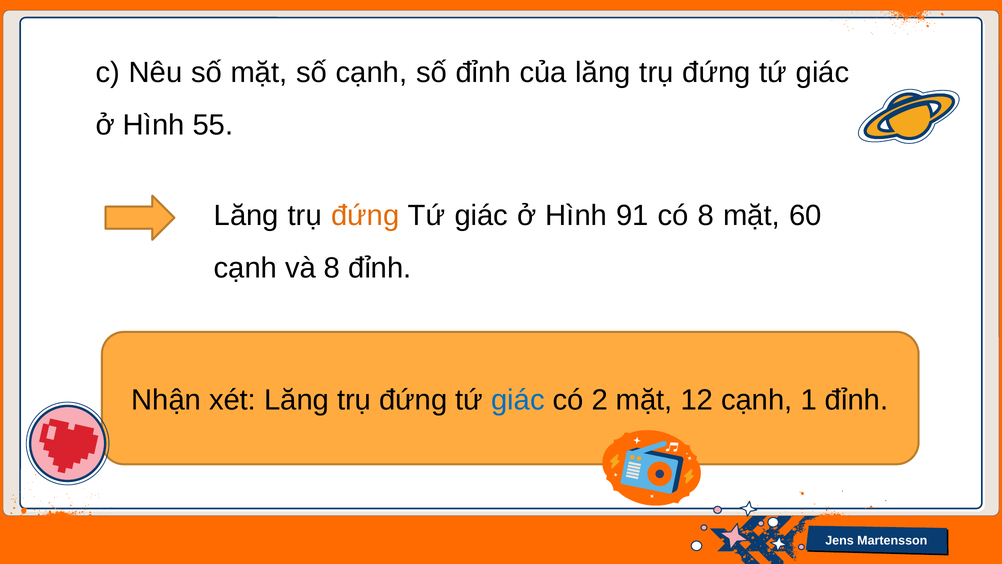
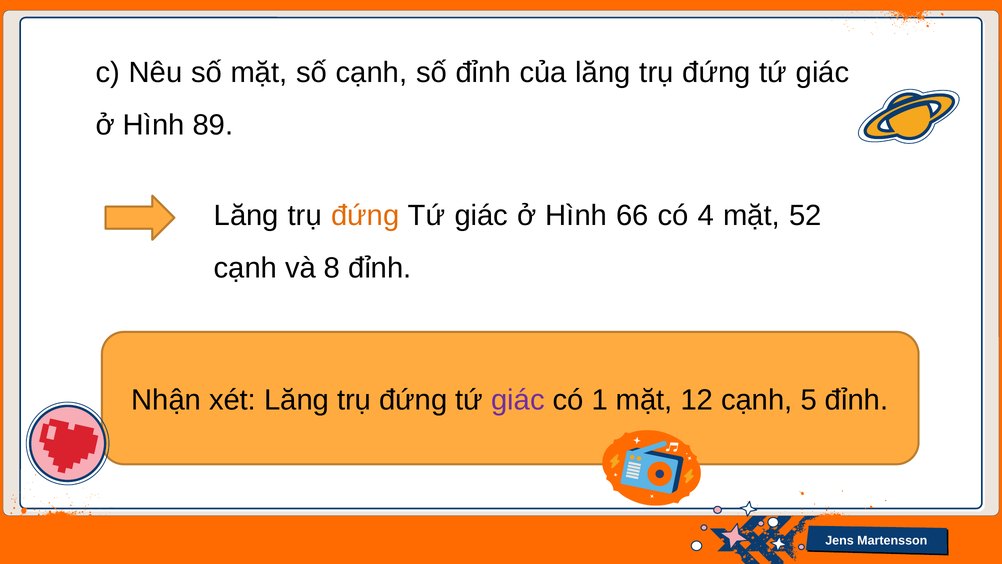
55: 55 -> 89 (213, 125)
91: 91 -> 66 (632, 215)
có 8: 8 -> 4 (706, 215)
60: 60 -> 52 (805, 215)
giác colour: blue -> purple (518, 400)
2: 2 -> 1 (600, 400)
1: 1 -> 5 (809, 400)
